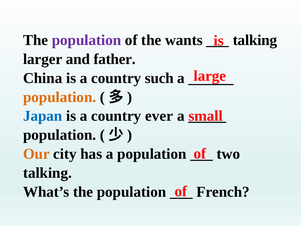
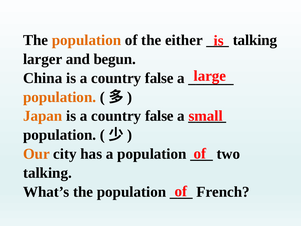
population colour: purple -> orange (87, 40)
wants: wants -> either (184, 40)
father: father -> begun (115, 59)
such: such -> false (159, 78)
Japan colour: blue -> orange (43, 116)
ever: ever -> false (159, 116)
